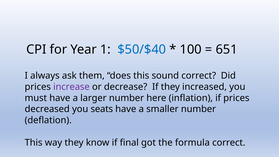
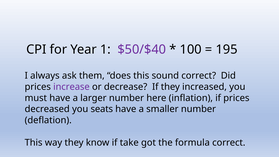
$50/$40 colour: blue -> purple (142, 49)
651: 651 -> 195 (227, 49)
final: final -> take (129, 143)
